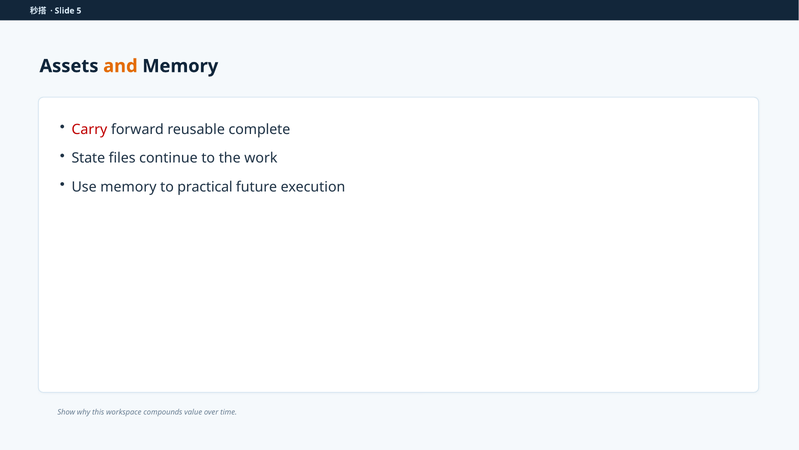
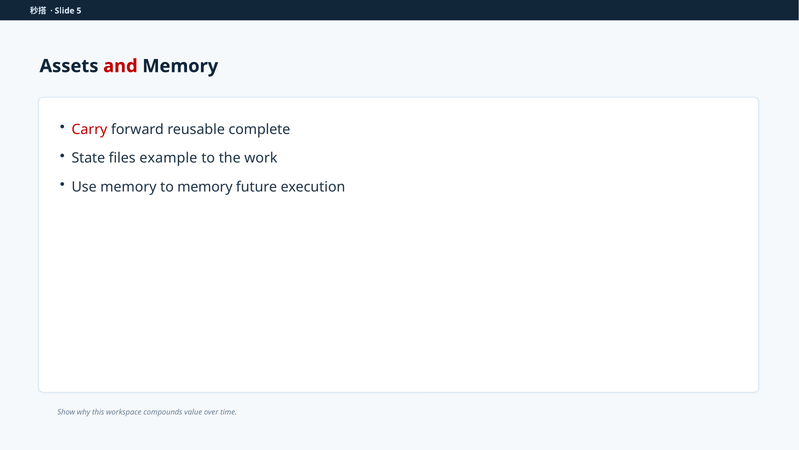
and colour: orange -> red (120, 66)
continue: continue -> example (168, 158)
to practical: practical -> memory (205, 187)
